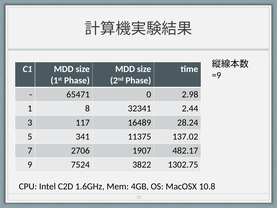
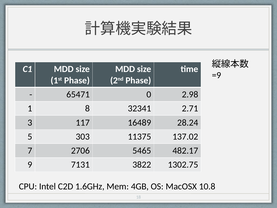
2.44: 2.44 -> 2.71 (190, 108)
341: 341 -> 303 (83, 136)
1907: 1907 -> 5465 (142, 151)
7524: 7524 -> 7131 (80, 165)
